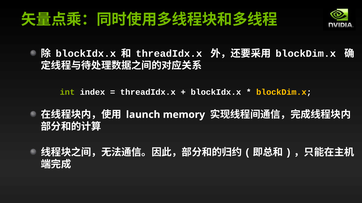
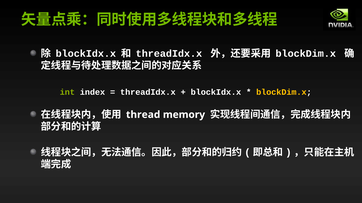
launch: launch -> thread (143, 115)
